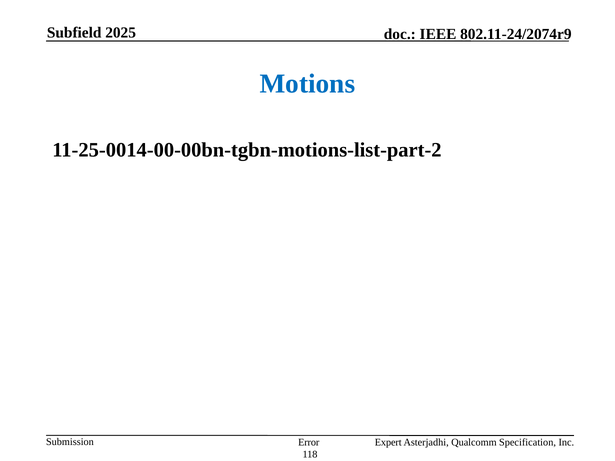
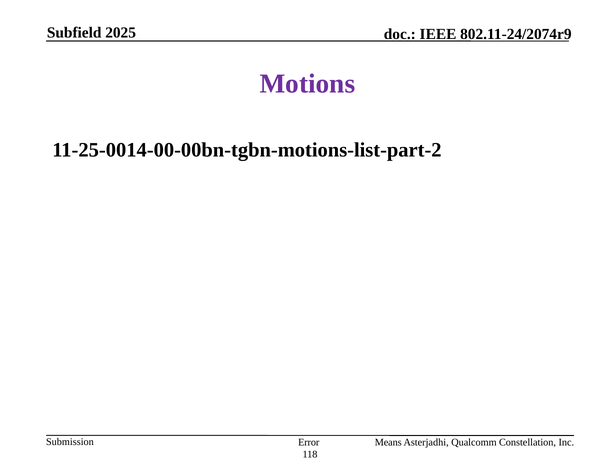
Motions colour: blue -> purple (307, 84)
Expert: Expert -> Means (388, 442)
Specification: Specification -> Constellation (528, 442)
